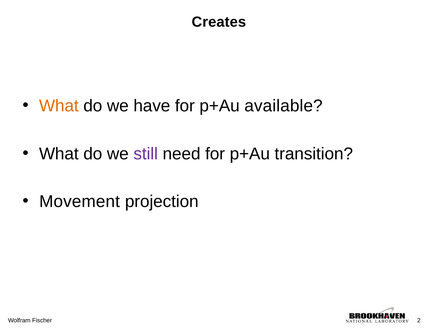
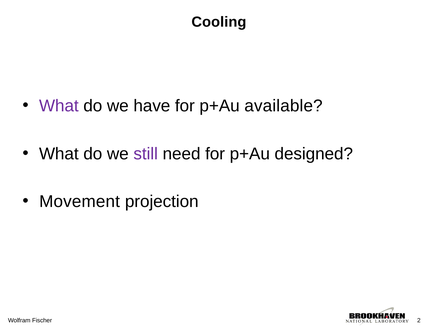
Creates: Creates -> Cooling (219, 22)
What colour: orange -> purple (59, 106)
transition: transition -> designed (314, 154)
